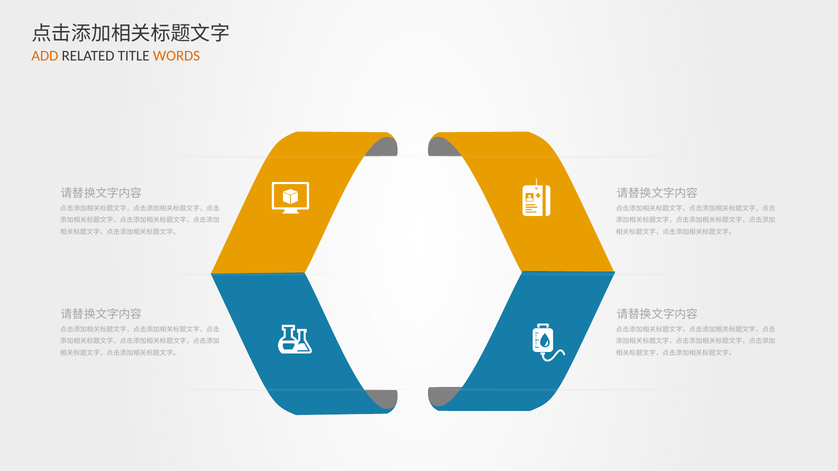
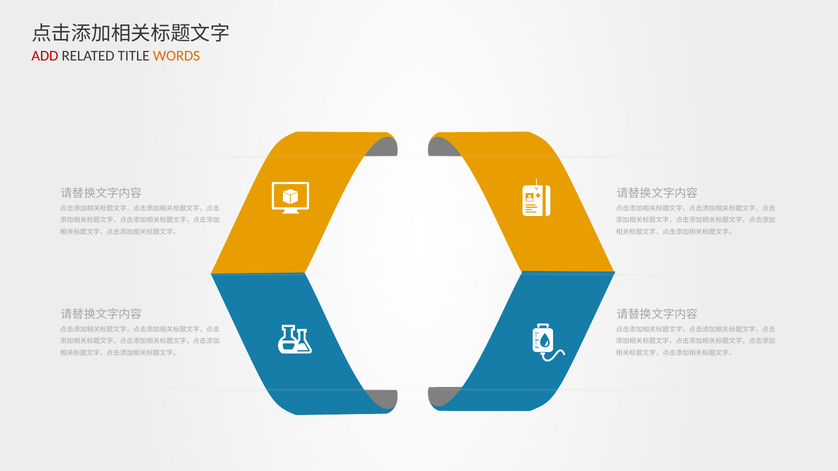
ADD colour: orange -> red (45, 56)
